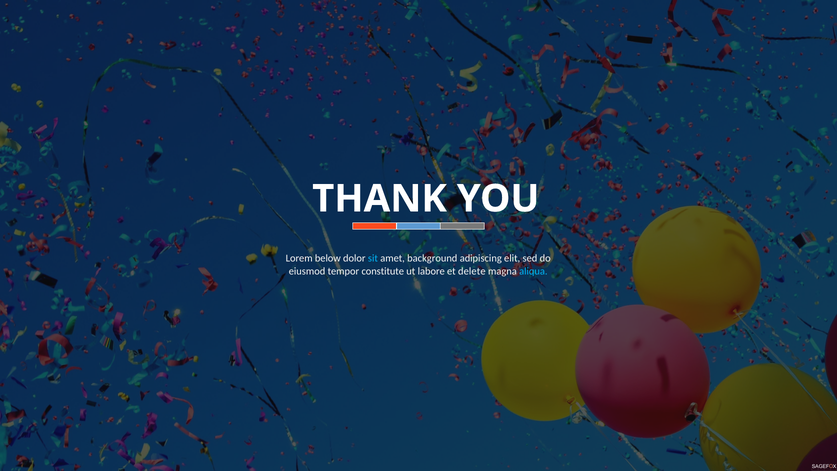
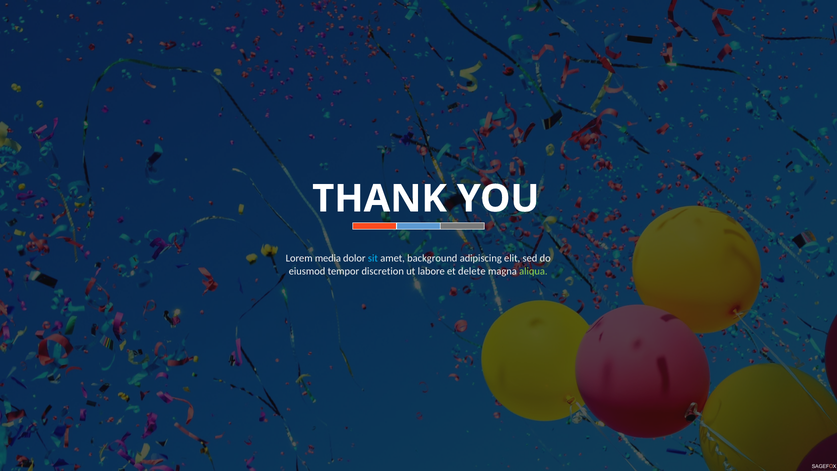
below: below -> media (328, 258)
constitute: constitute -> discretion (383, 271)
aliqua colour: light blue -> light green (533, 271)
